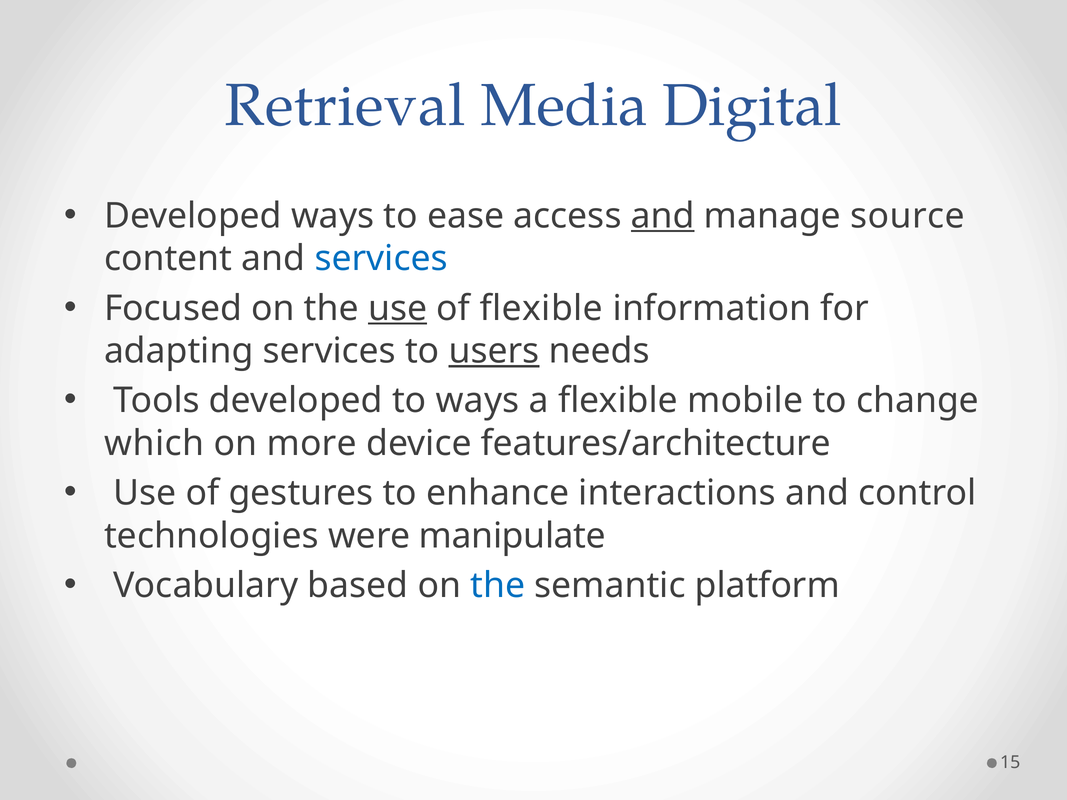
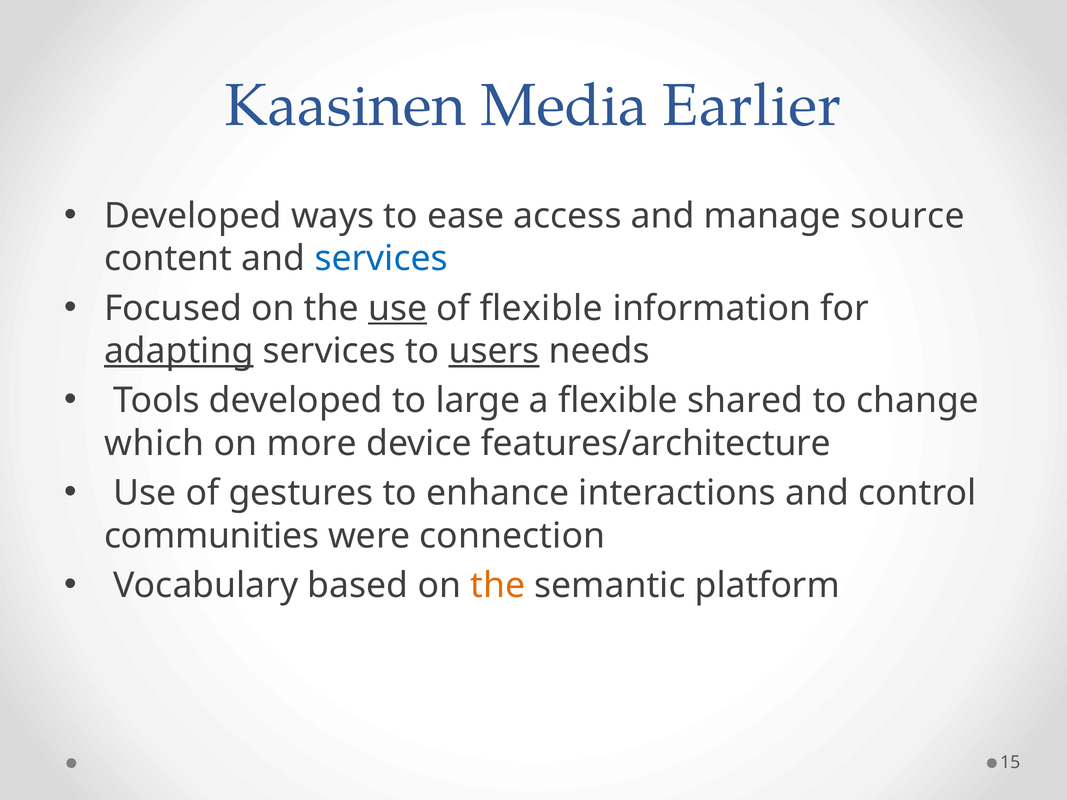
Retrieval: Retrieval -> Kaasinen (346, 105)
Digital: Digital -> Earlier (752, 105)
and underline: present -> none (663, 216)
adapting underline: none -> present (179, 351)
to ways: ways -> large (478, 401)
mobile: mobile -> shared (745, 401)
technologies: technologies -> communities (212, 536)
manipulate: manipulate -> connection (512, 536)
the colour: blue -> orange (498, 586)
